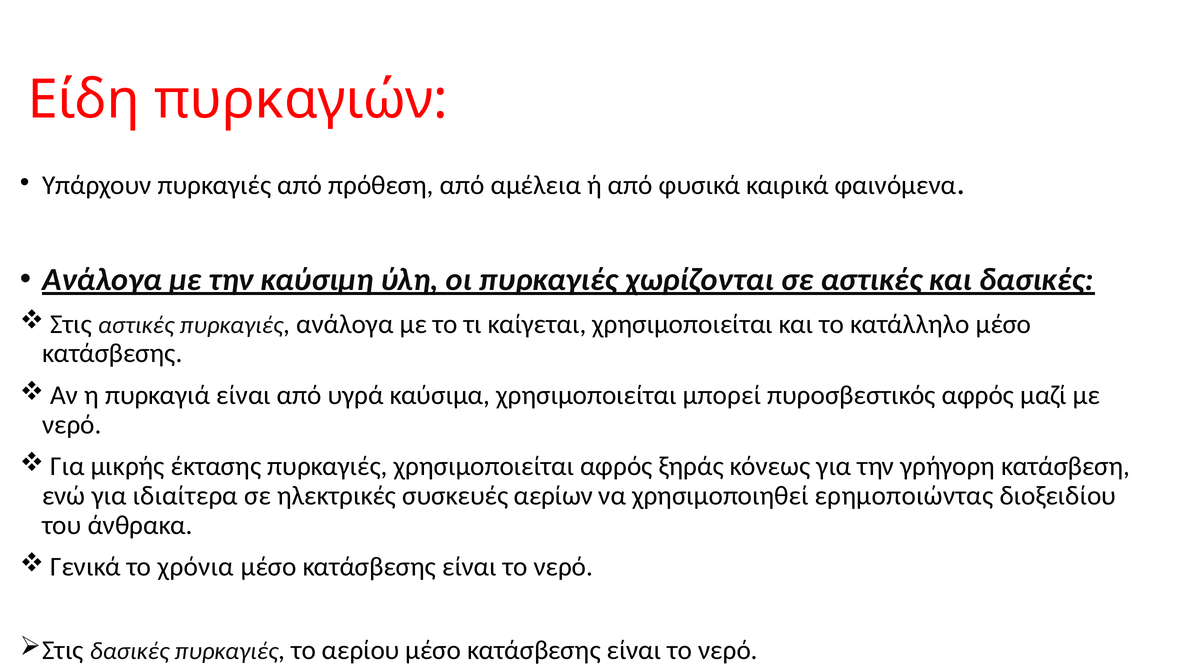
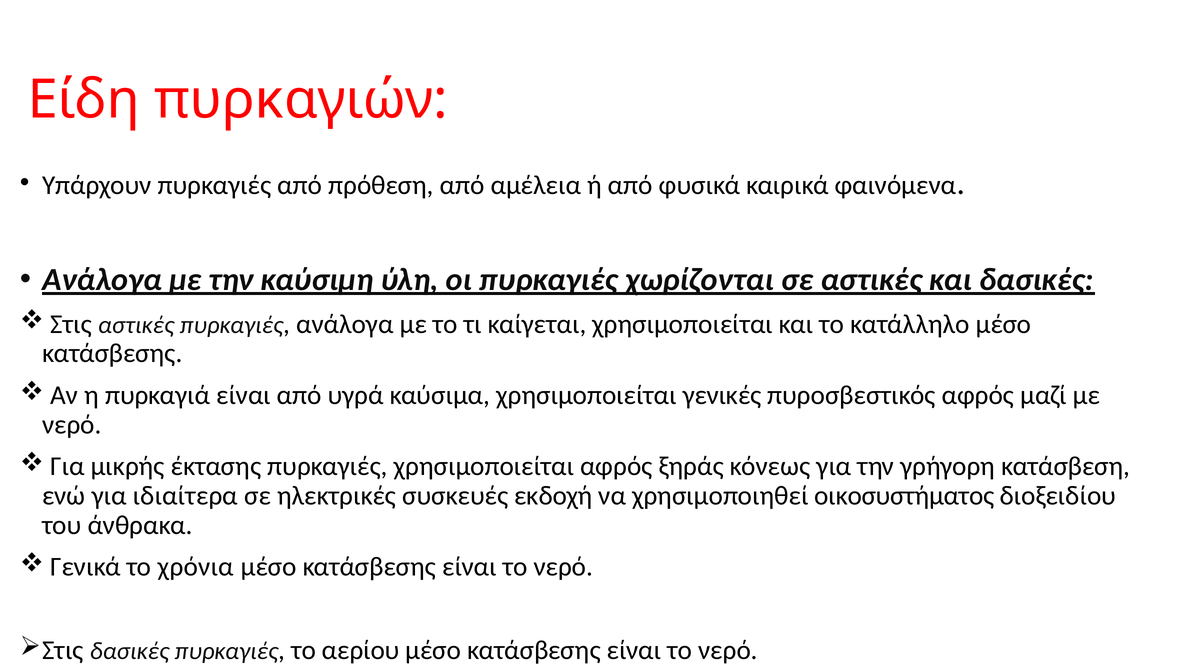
μπορεί: μπορεί -> γενικές (722, 395)
αερίων: αερίων -> εκδοχή (553, 496)
ερημοποιώντας: ερημοποιώντας -> οικοσυστήματος (904, 496)
